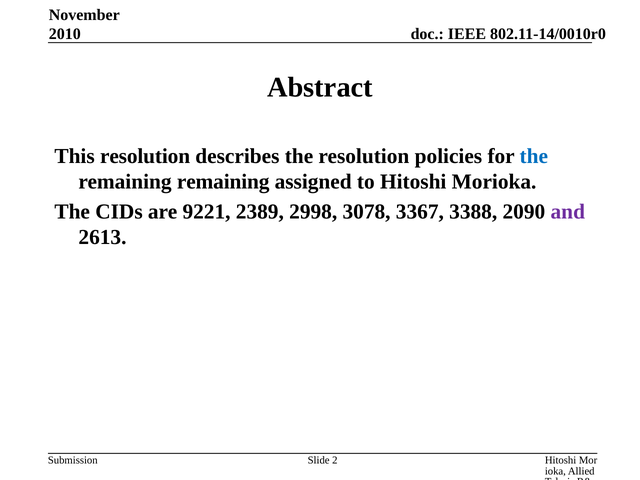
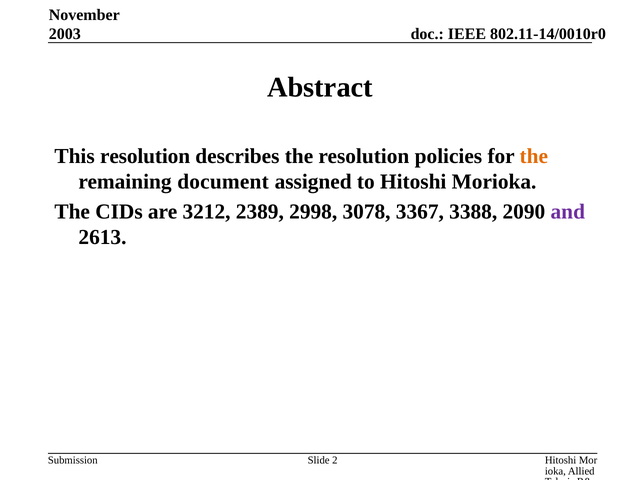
2010: 2010 -> 2003 (65, 34)
the colour: blue -> orange (534, 156)
remaining remaining: remaining -> document (223, 182)
9221: 9221 -> 3212 (207, 212)
